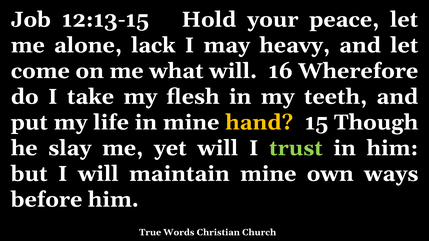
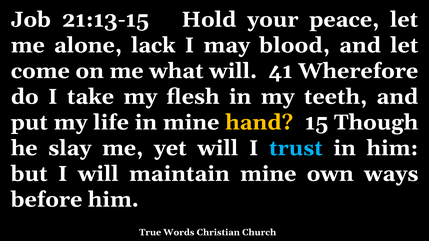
12:13-15: 12:13-15 -> 21:13-15 (105, 20)
heavy: heavy -> blood (295, 45)
16: 16 -> 41 (281, 71)
trust colour: light green -> light blue (296, 148)
